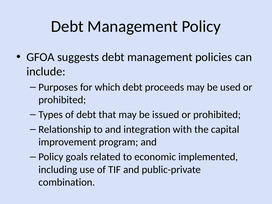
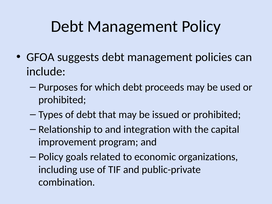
implemented: implemented -> organizations (208, 157)
